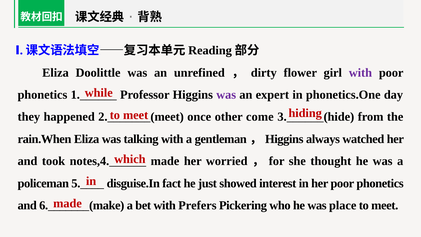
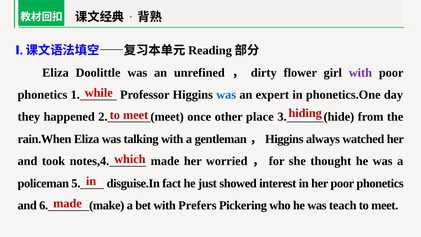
was colour: purple -> blue (226, 95)
come: come -> place (260, 117)
place: place -> teach (343, 205)
